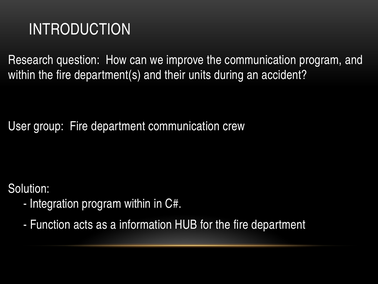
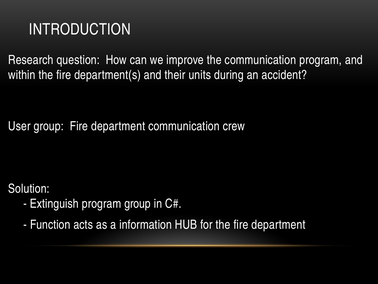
Integration: Integration -> Extinguish (54, 203)
program within: within -> group (138, 203)
